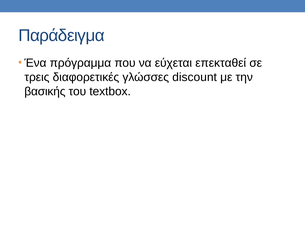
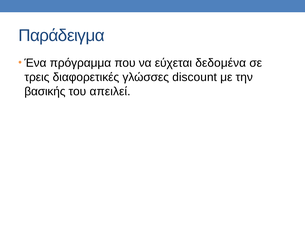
επεκταθεί: επεκταθεί -> δεδομένα (221, 63)
textbox: textbox -> απειλεί (110, 91)
